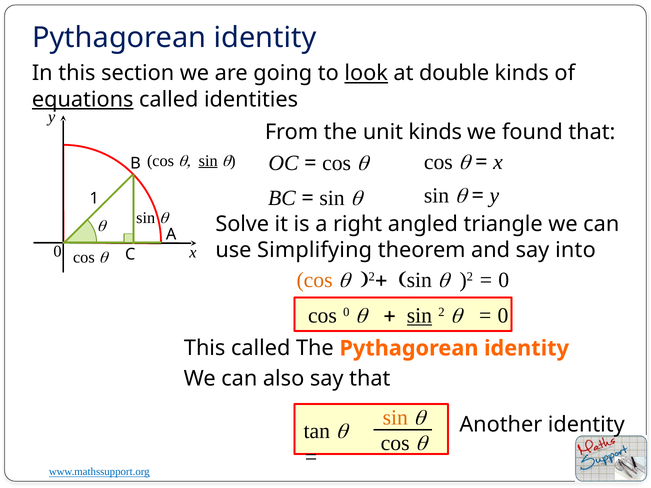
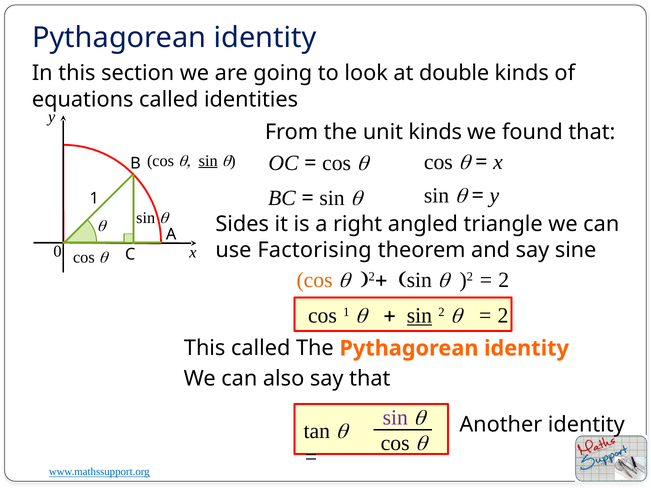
look underline: present -> none (366, 73)
equations underline: present -> none (83, 99)
Solve: Solve -> Sides (242, 224)
Simplifying: Simplifying -> Factorising (315, 250)
into: into -> sine (576, 250)
0: 0 -> 2 (504, 280)
cos 0: 0 -> 1 (346, 312)
0: 0 -> 2 (503, 316)
sin colour: orange -> purple (395, 418)
